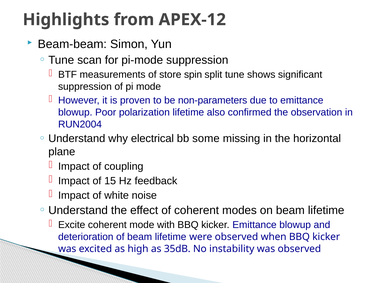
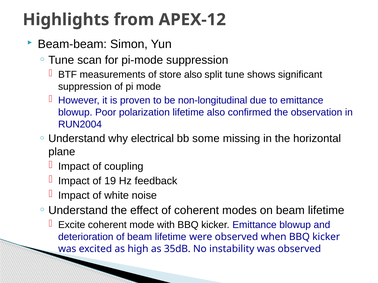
store spin: spin -> also (193, 75)
non-parameters: non-parameters -> non-longitudinal (213, 101)
15: 15 -> 19 (110, 181)
